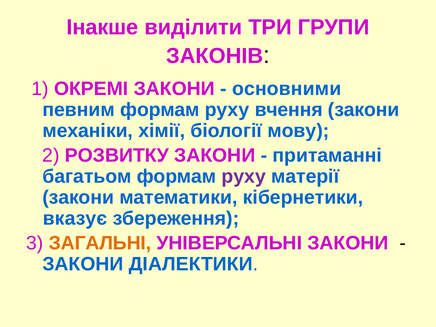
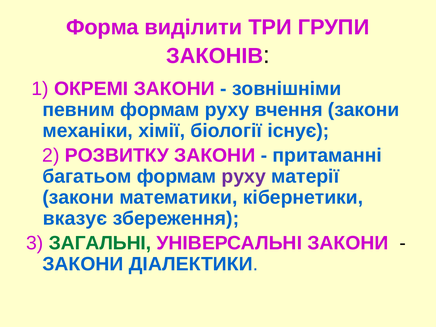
Інакше: Інакше -> Форма (102, 27)
основними: основними -> зовнішніми (287, 89)
мову: мову -> існує (298, 131)
ЗАГАЛЬНІ colour: orange -> green (100, 243)
